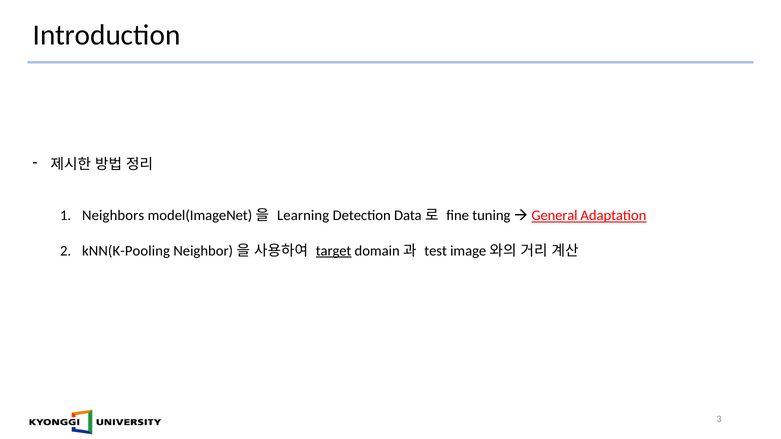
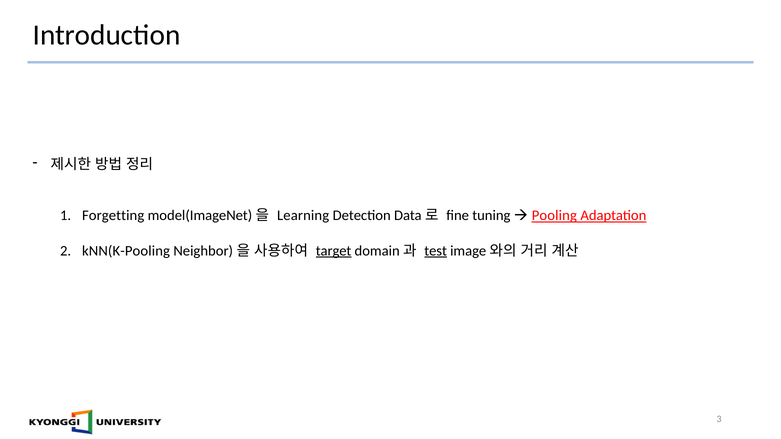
Neighbors: Neighbors -> Forgetting (113, 216)
General: General -> Pooling (554, 216)
test underline: none -> present (436, 251)
